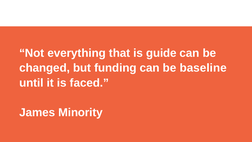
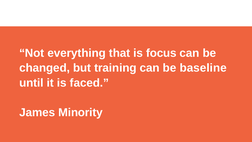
guide: guide -> focus (161, 53)
funding: funding -> training (115, 68)
